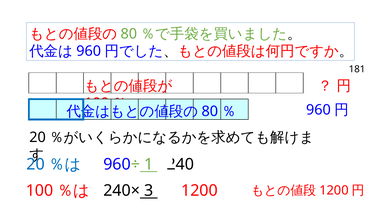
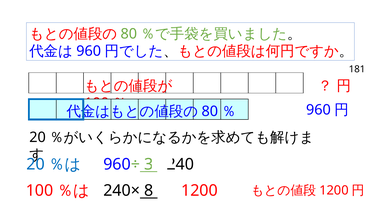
1: 1 -> 3 (149, 164)
3: 3 -> 8 (149, 190)
